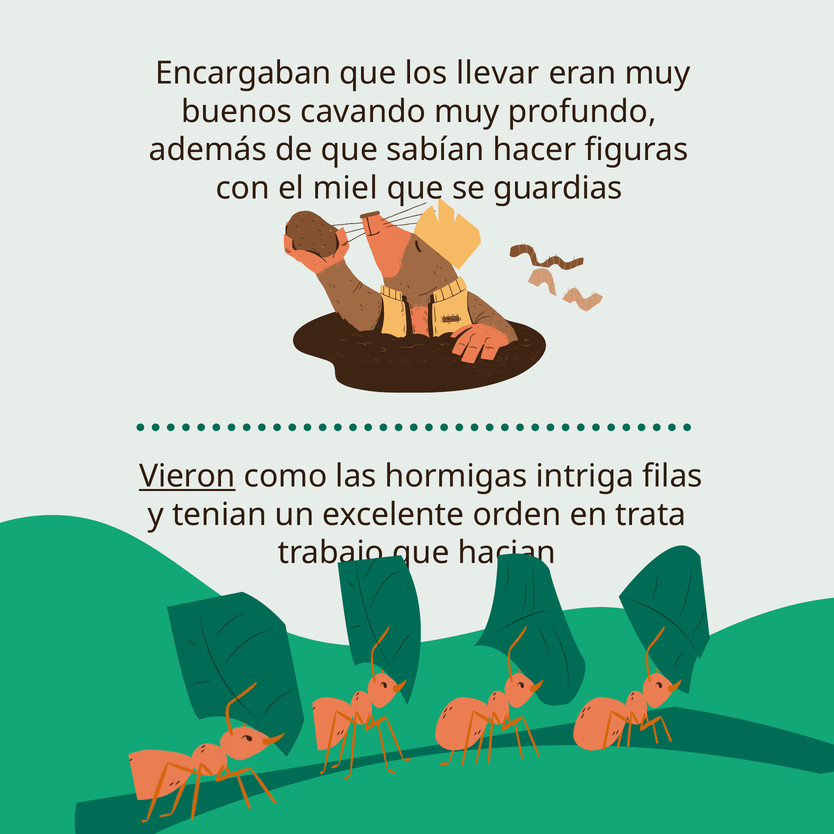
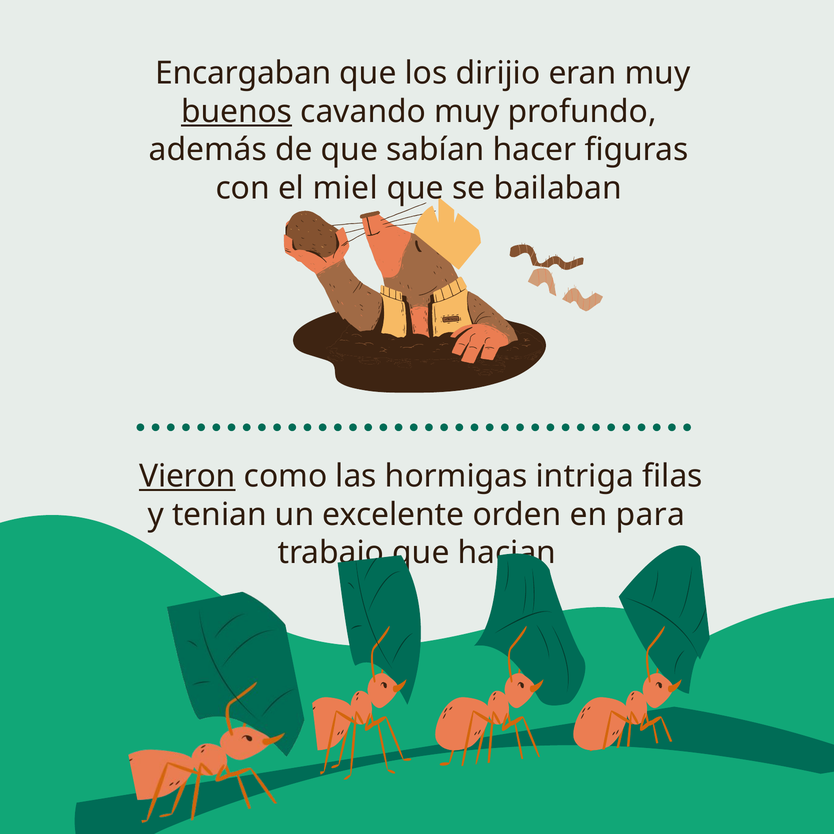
llevar: llevar -> dirijio (498, 73)
buenos underline: none -> present (237, 112)
guardias: guardias -> bailaban (558, 188)
trata: trata -> para (650, 515)
